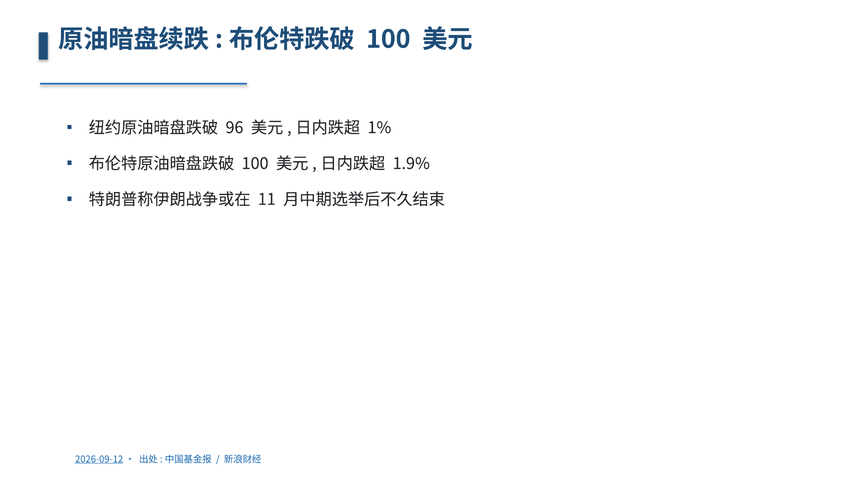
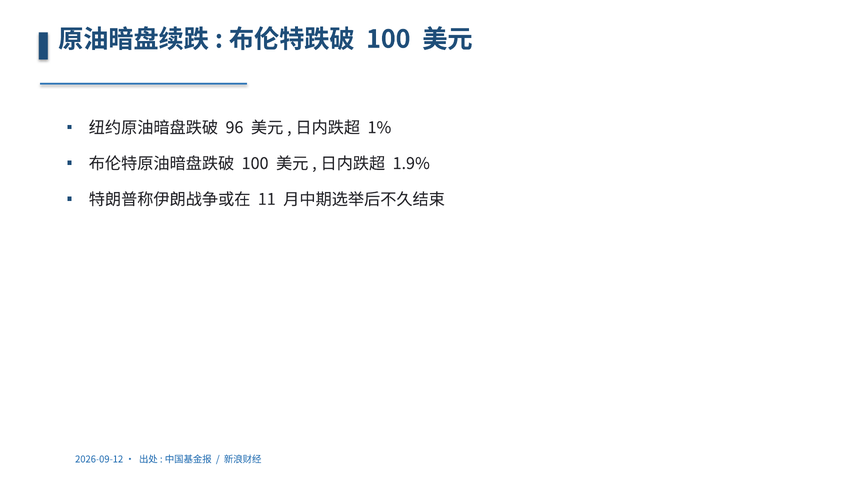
2026-09-12 underline: present -> none (99, 459)
